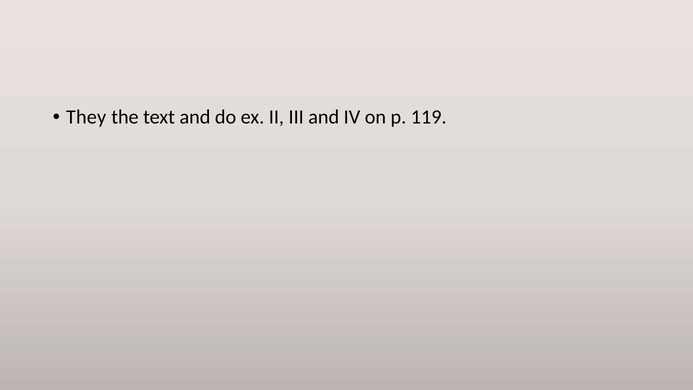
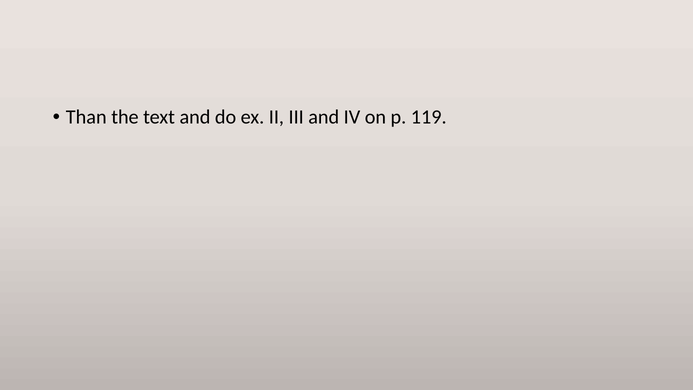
They: They -> Than (86, 117)
